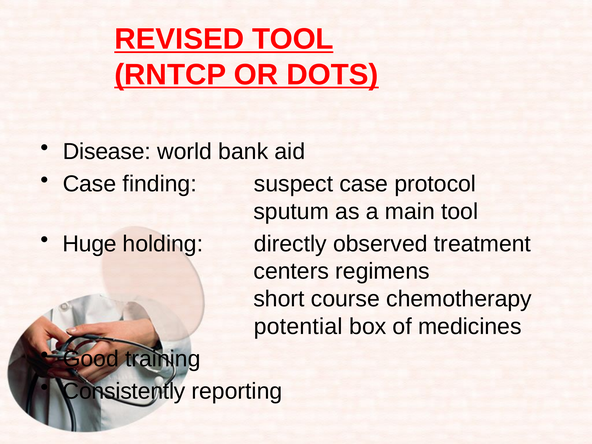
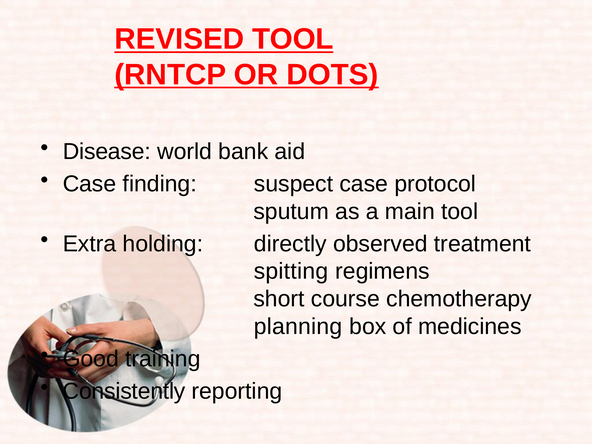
Huge: Huge -> Extra (90, 244)
centers: centers -> spitting (291, 271)
potential: potential -> planning (298, 327)
